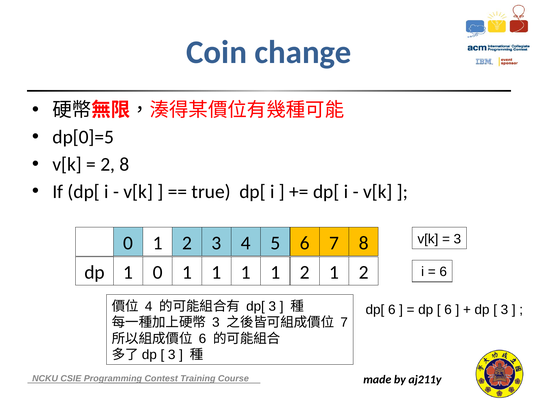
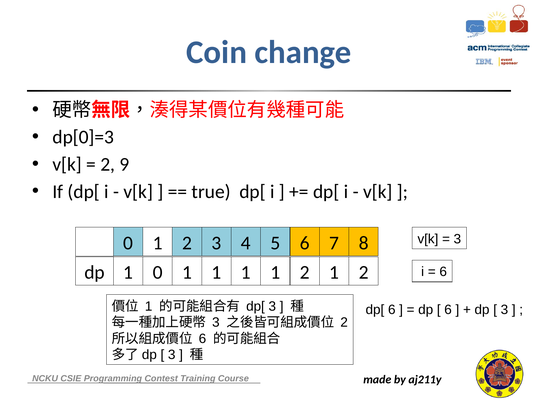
dp[0]=5: dp[0]=5 -> dp[0]=3 (83, 137)
2 8: 8 -> 9 (124, 164)
4: 4 -> 1 (149, 306)
7: 7 -> 2 (344, 322)
